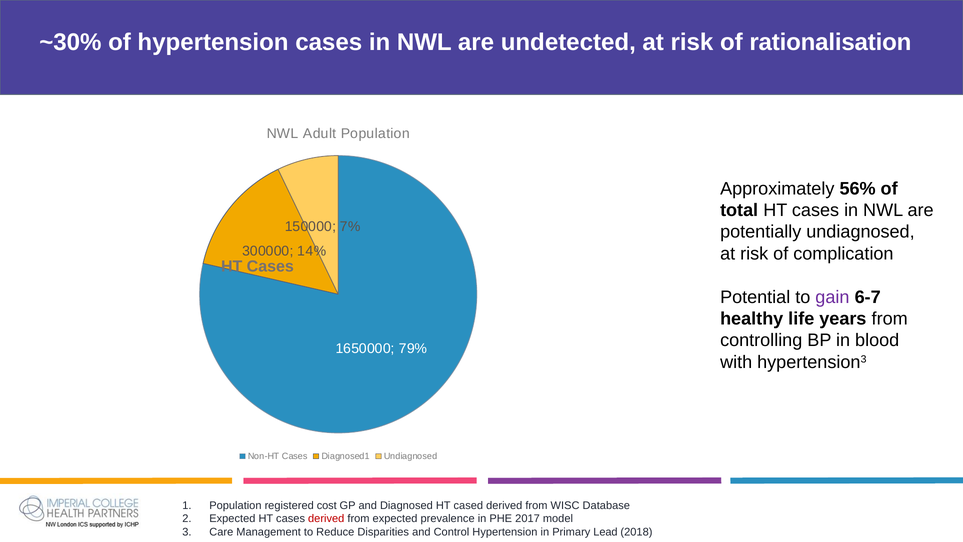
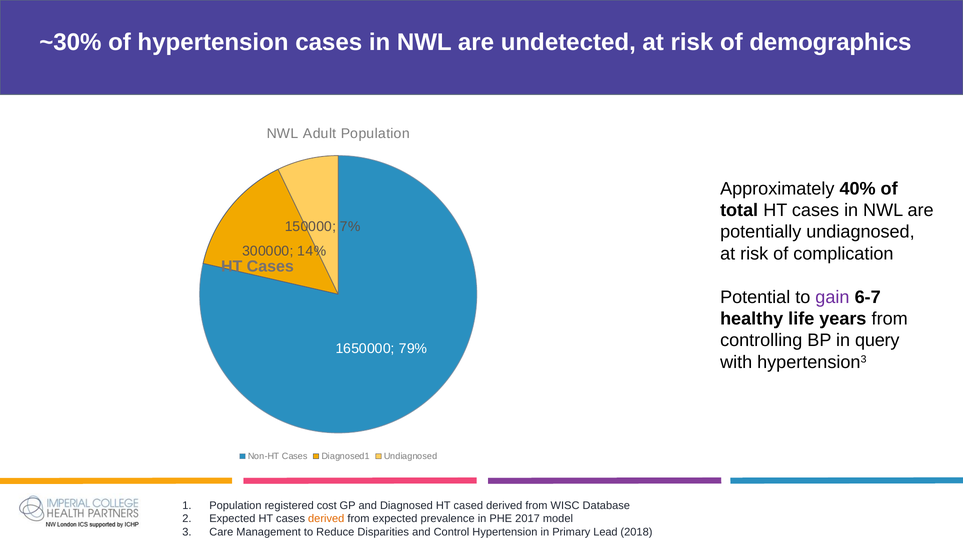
rationalisation: rationalisation -> demographics (830, 42)
56%: 56% -> 40% (858, 189)
blood: blood -> query (877, 340)
derived colour: red -> orange (326, 518)
